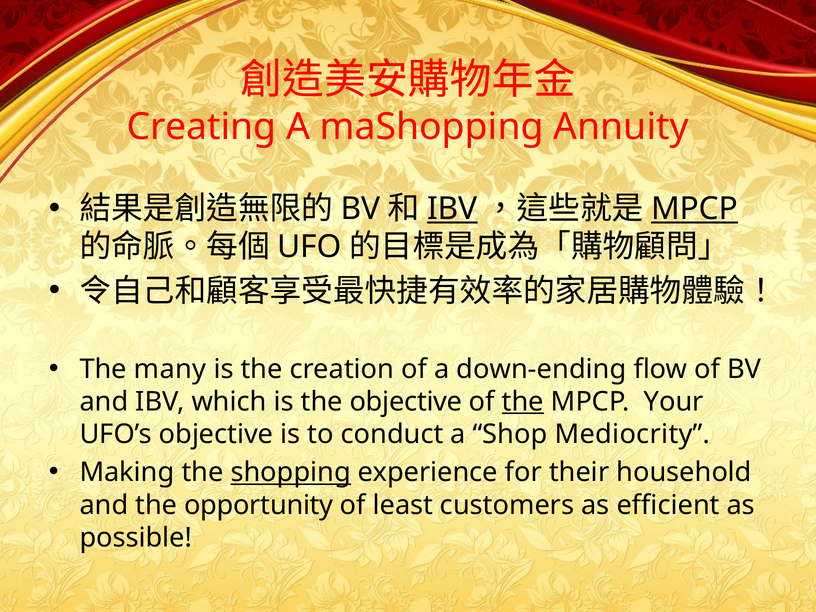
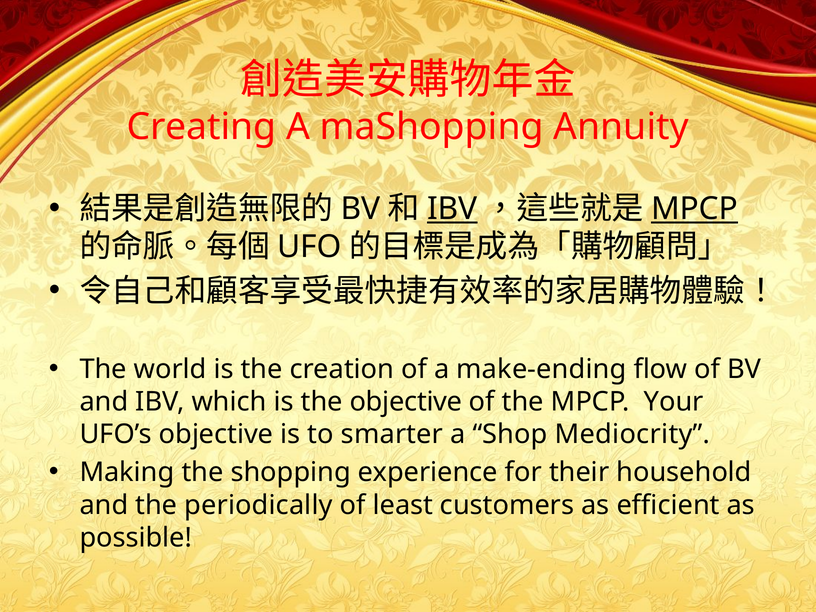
many: many -> world (170, 369)
down-ending: down-ending -> make-ending (541, 369)
the underline: present -> none (523, 402)
conduct: conduct -> smarter (392, 434)
shopping underline: present -> none (291, 472)
opportunity: opportunity -> periodically (259, 505)
